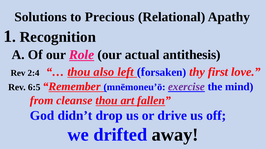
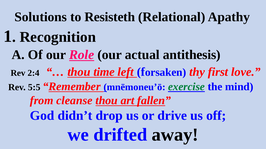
Precious: Precious -> Resisteth (110, 17)
also: also -> time (104, 72)
6:5: 6:5 -> 5:5 (34, 88)
exercise colour: purple -> green (186, 87)
